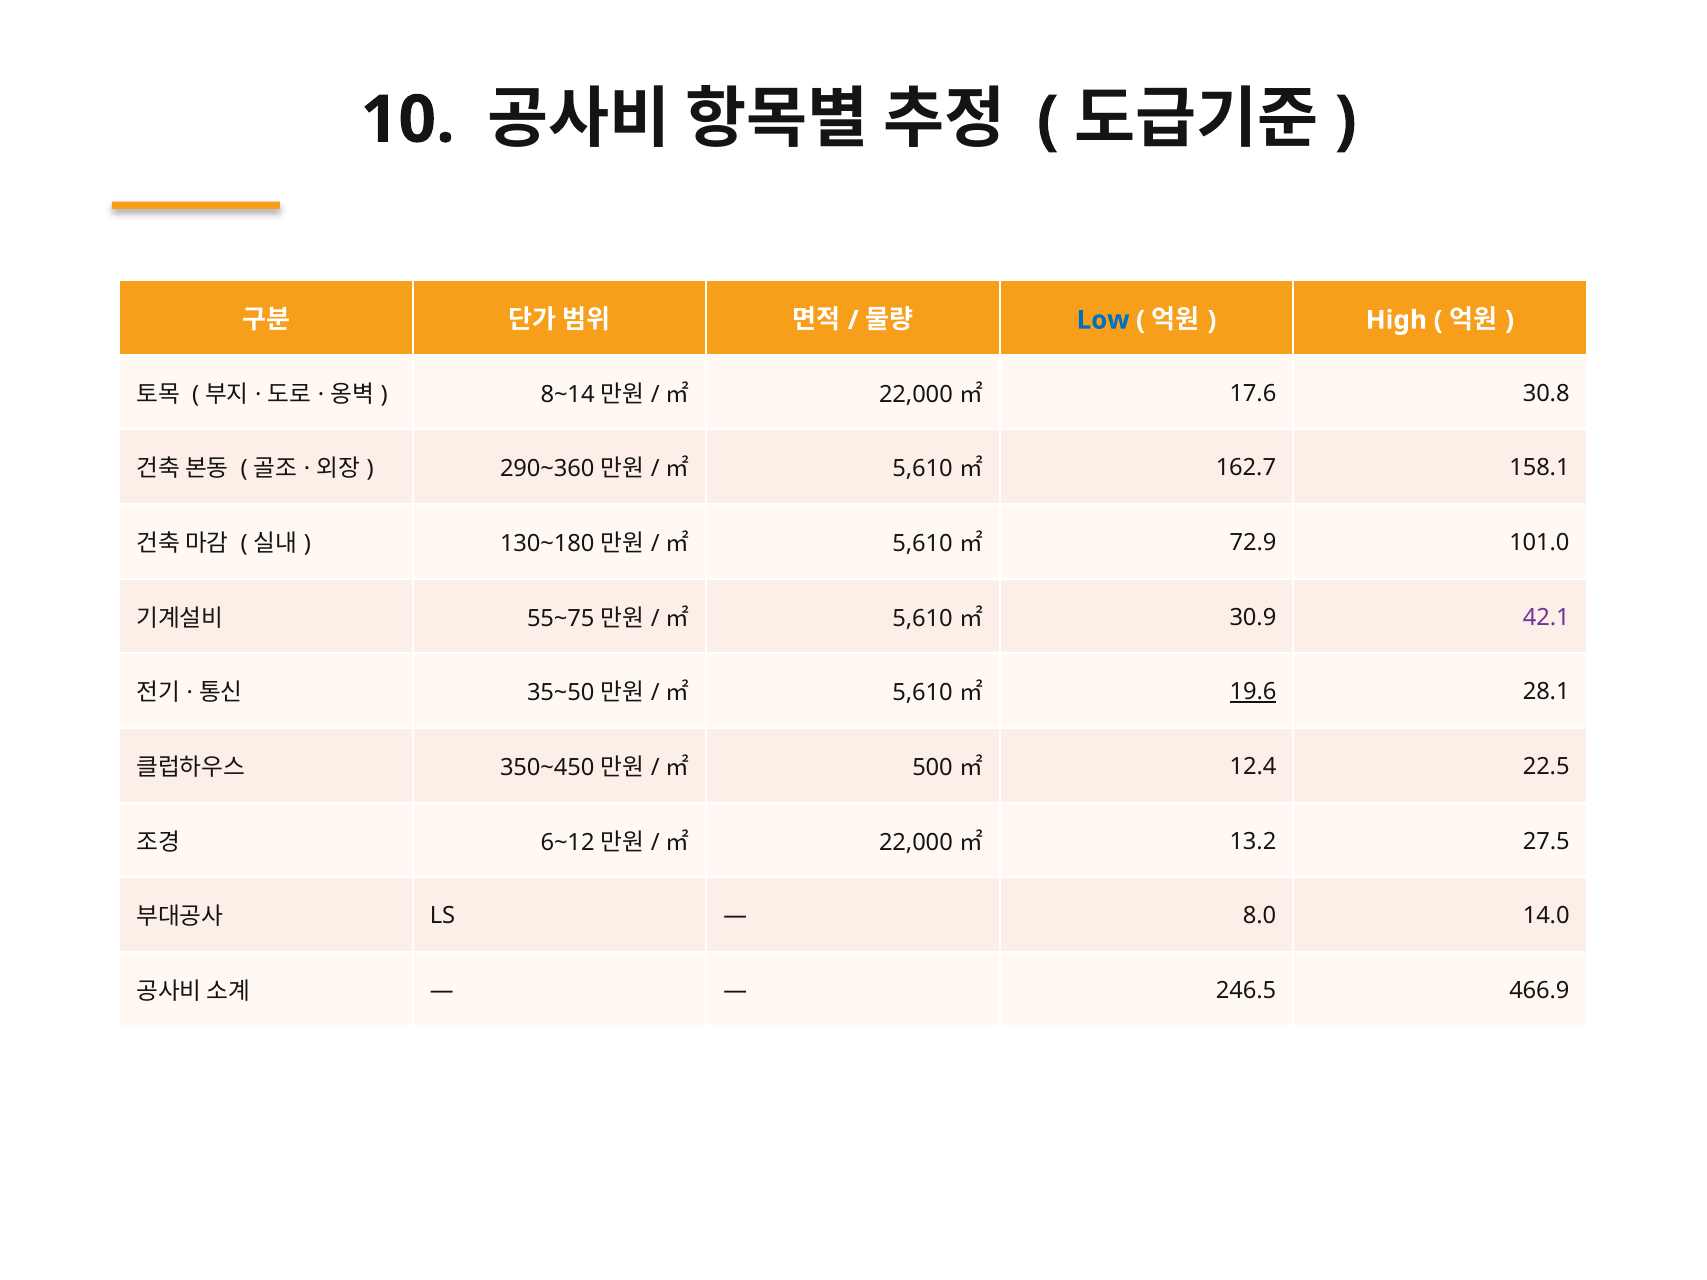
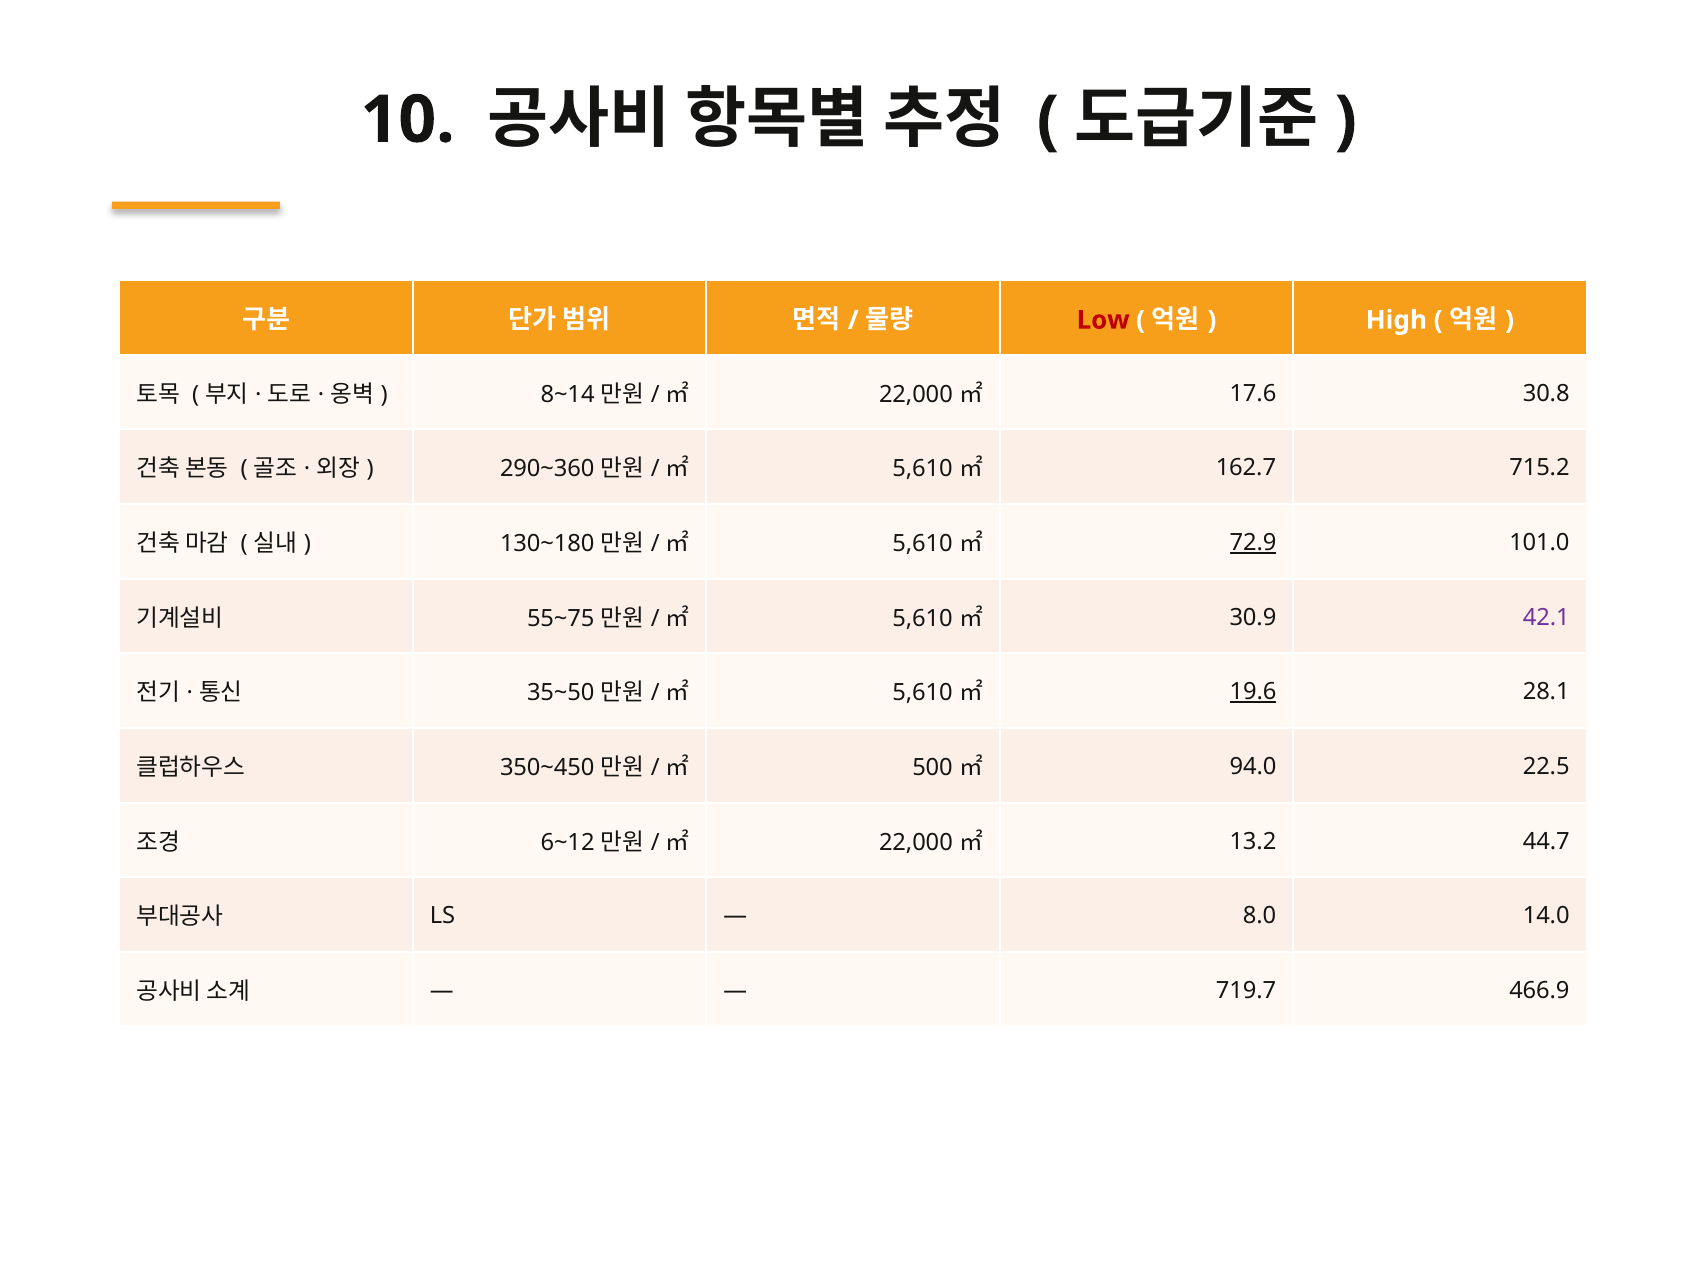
Low colour: blue -> red (1103, 320)
158.1: 158.1 -> 715.2 (1539, 468)
72.9 underline: none -> present (1253, 543)
12.4: 12.4 -> 94.0 (1253, 767)
27.5: 27.5 -> 44.7 (1546, 841)
246.5: 246.5 -> 719.7 (1246, 991)
